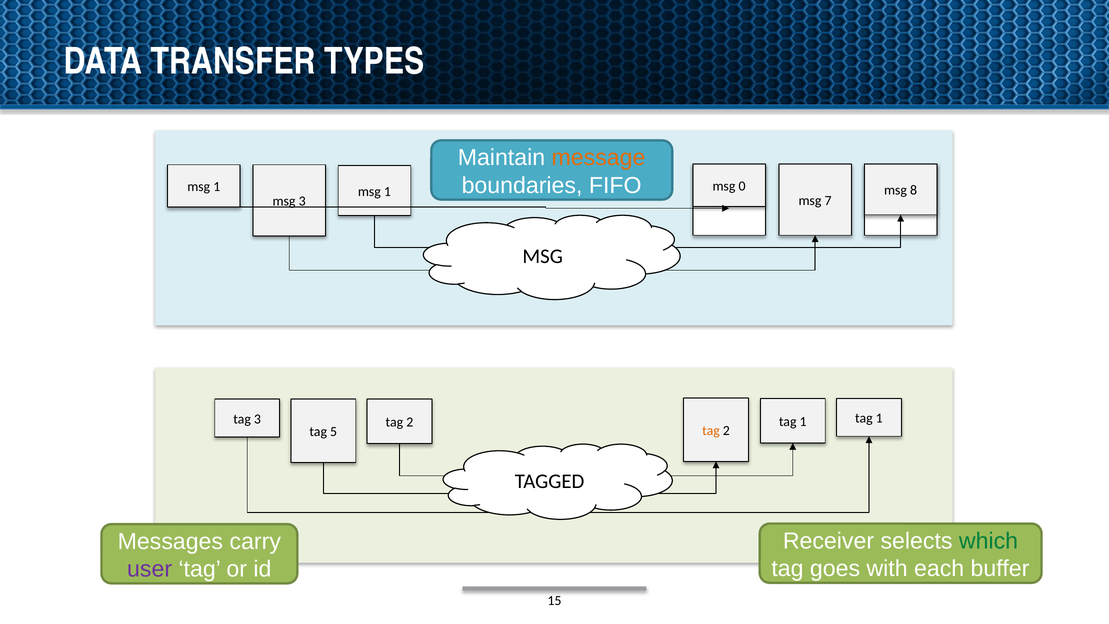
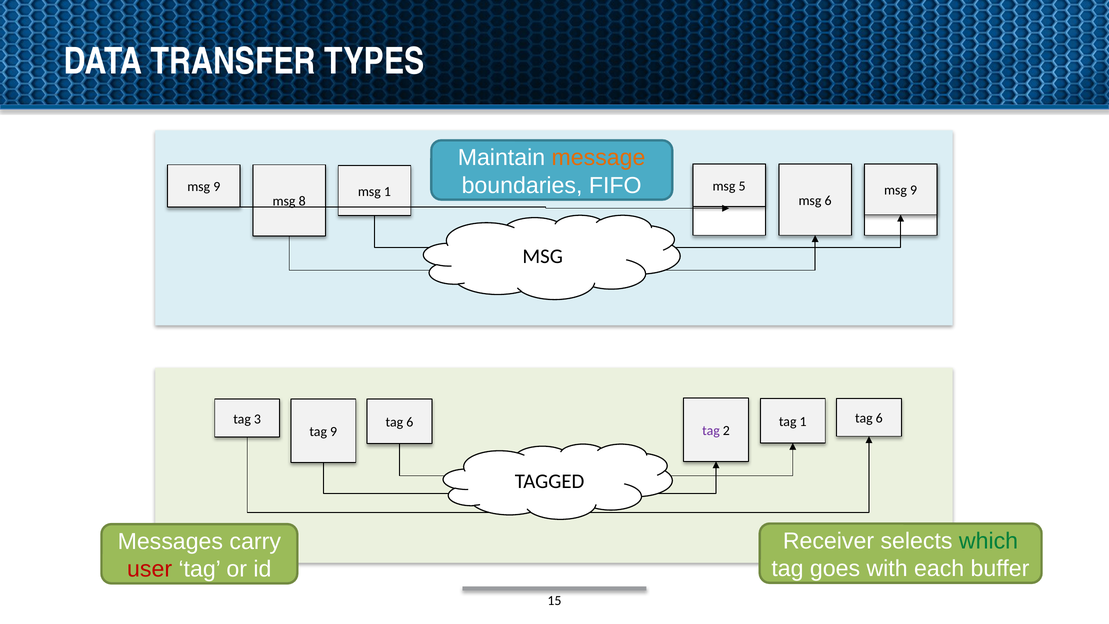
0: 0 -> 5 (742, 186)
1: 1 -> 9 (217, 187)
8: 8 -> 9 (914, 190)
msg 7: 7 -> 6 (828, 201)
msg 3: 3 -> 8 (302, 201)
1 tag 1: 1 -> 6 (879, 418)
2: 2 -> 6 (410, 422)
tag colour: orange -> purple (711, 430)
tag 5: 5 -> 9 (334, 432)
user colour: purple -> red (150, 569)
